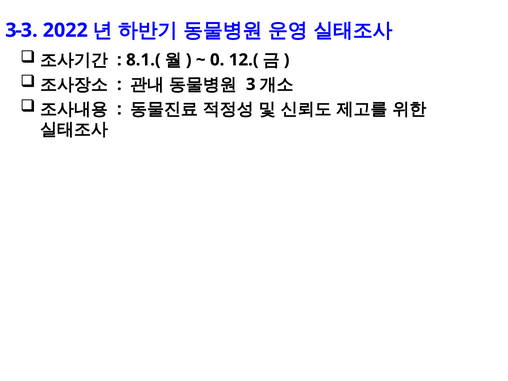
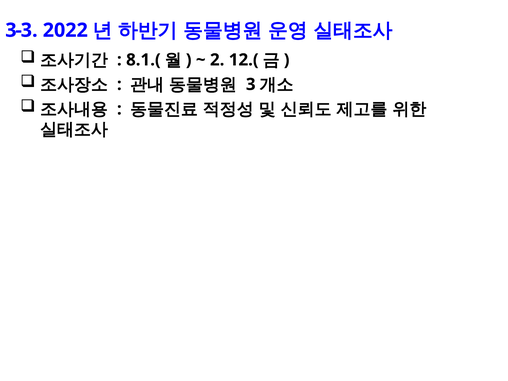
0: 0 -> 2 (217, 60)
